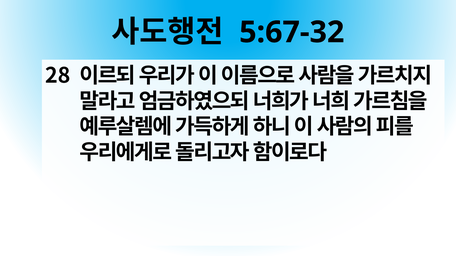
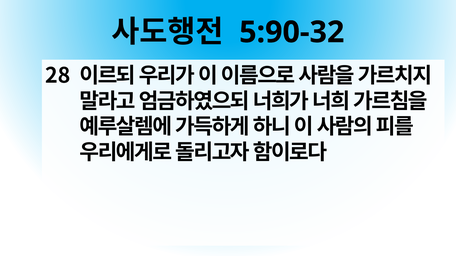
5:67-32: 5:67-32 -> 5:90-32 (292, 32)
